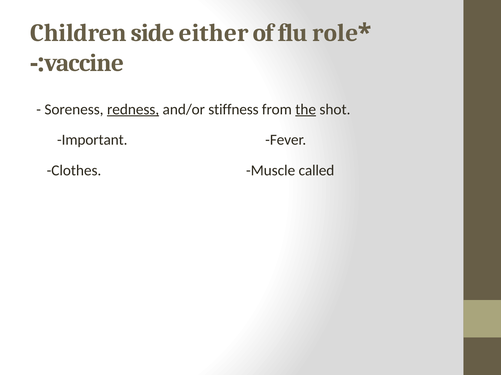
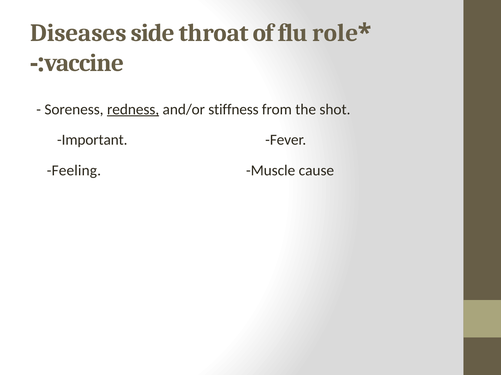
Children: Children -> Diseases (78, 33)
either: either -> throat (214, 33)
the underline: present -> none (306, 110)
Clothes: Clothes -> Feeling (74, 171)
called: called -> cause (316, 171)
